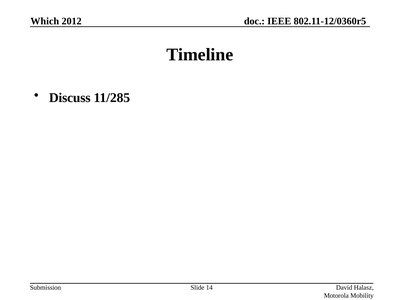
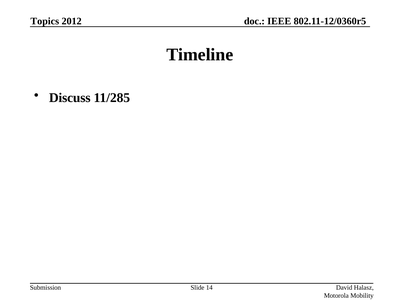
Which: Which -> Topics (45, 21)
